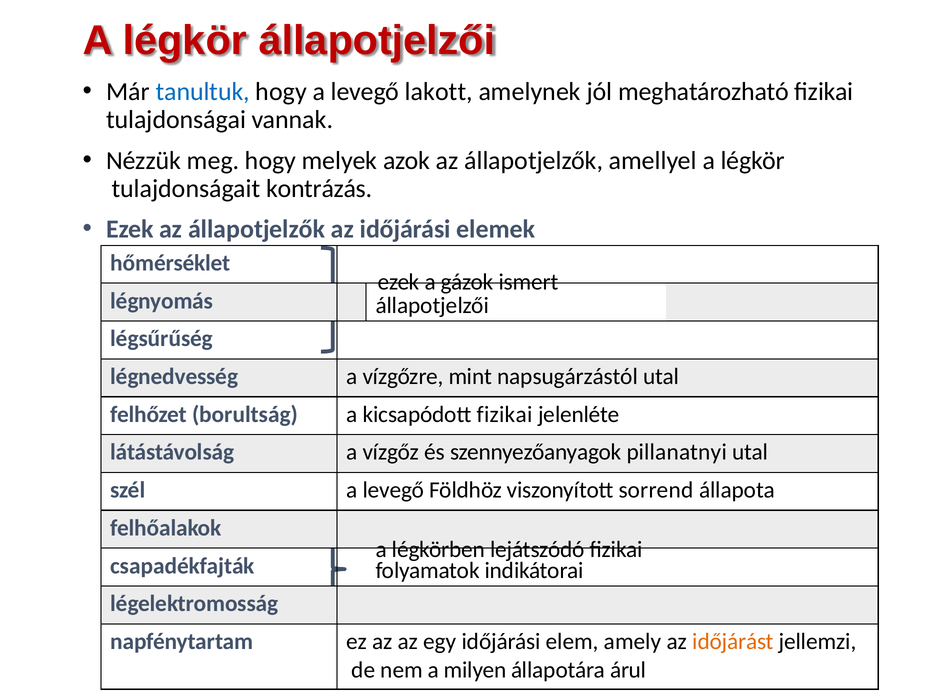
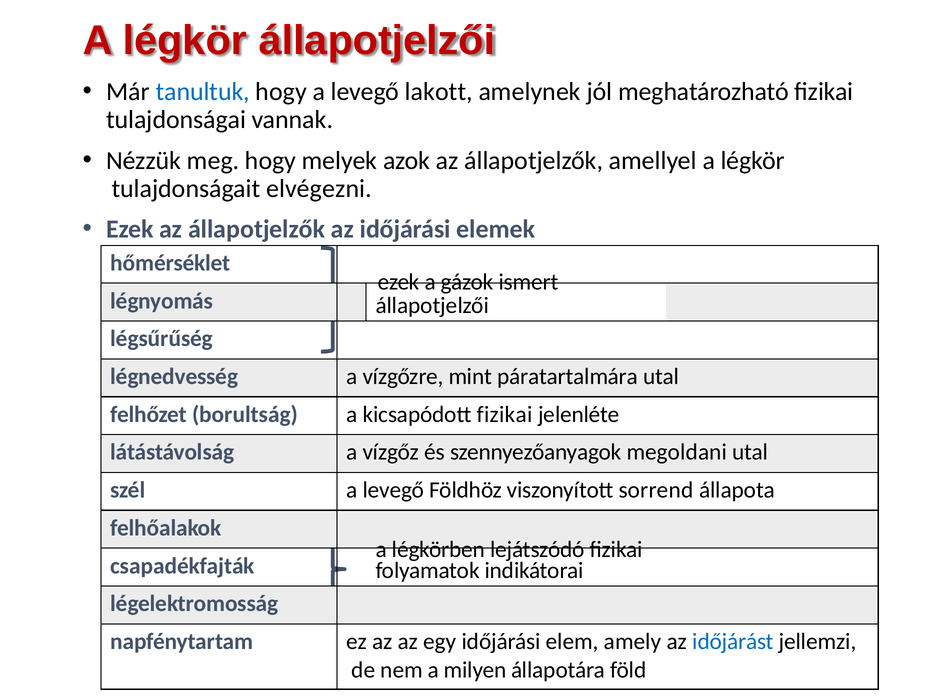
kontrázás: kontrázás -> elvégezni (319, 189)
napsugárzástól: napsugárzástól -> páratartalmára (568, 377)
pillanatnyi: pillanatnyi -> megoldani (677, 453)
időjárást colour: orange -> blue (733, 642)
árul: árul -> föld (628, 671)
